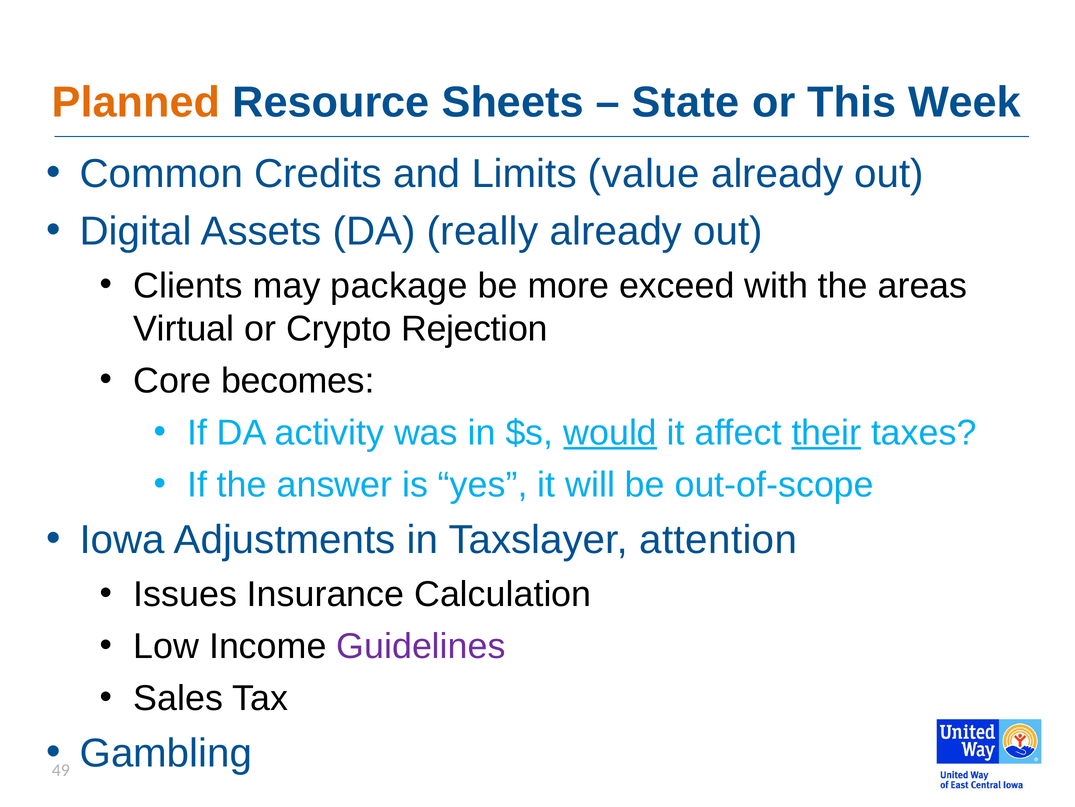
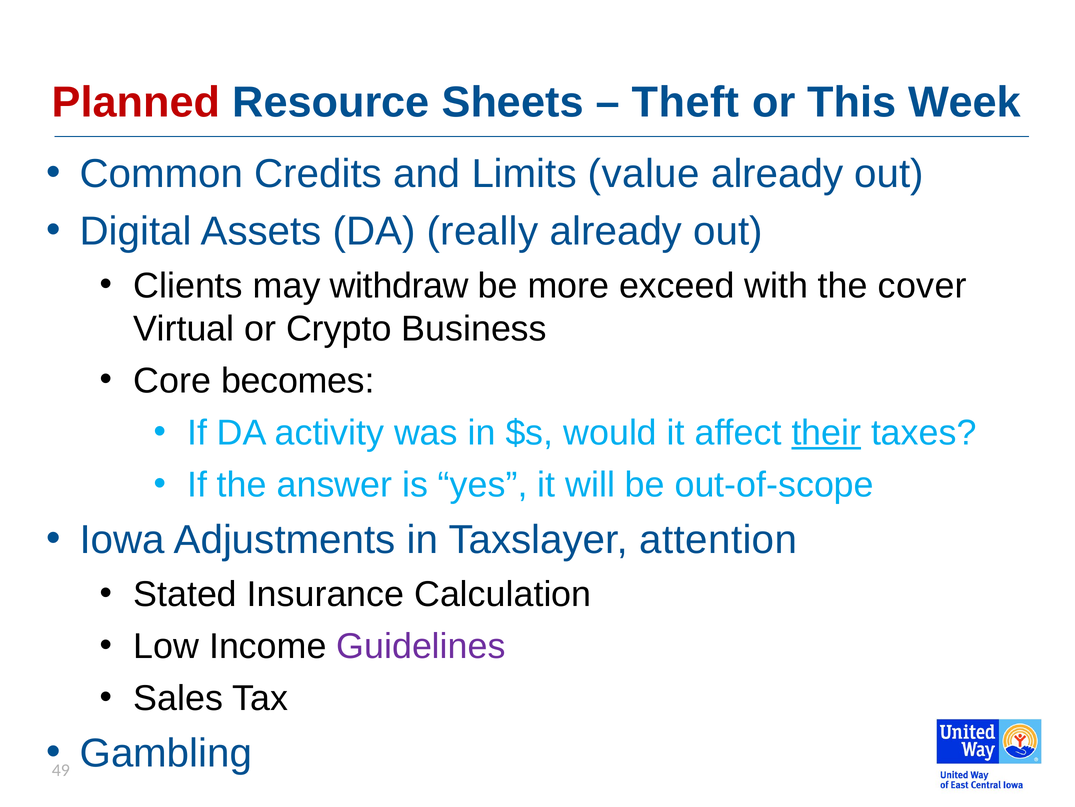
Planned colour: orange -> red (136, 102)
State: State -> Theft (686, 102)
package: package -> withdraw (399, 285)
areas: areas -> cover (922, 285)
Rejection: Rejection -> Business (474, 328)
would underline: present -> none (610, 432)
Issues: Issues -> Stated (185, 594)
